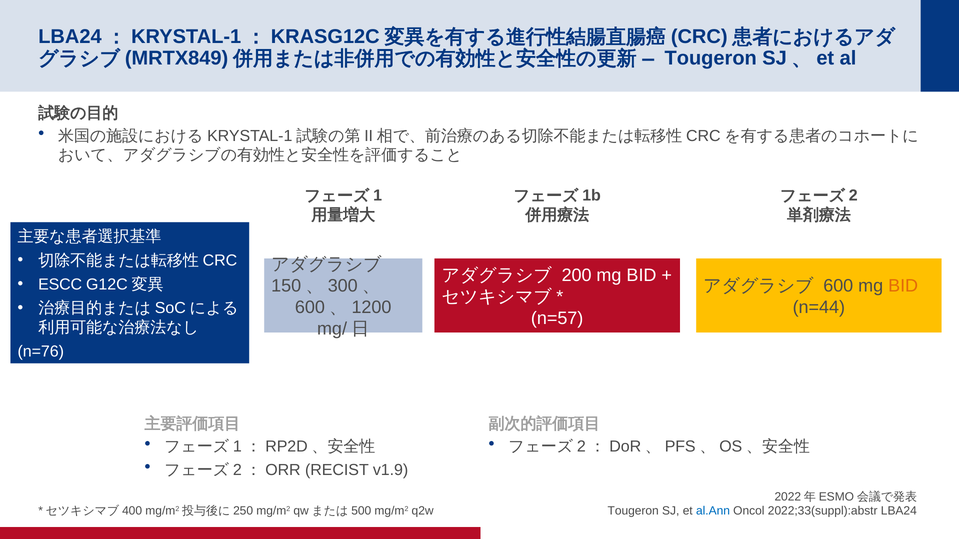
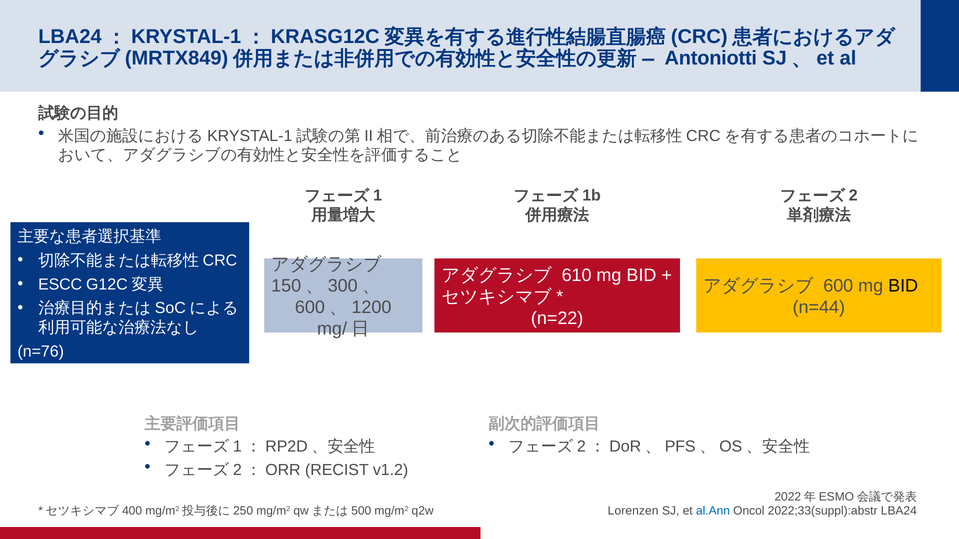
Tougeron: Tougeron -> Antoniotti (711, 58)
200: 200 -> 610 (577, 275)
BID colour: orange -> black (903, 286)
n=57: n=57 -> n=22 (557, 319)
v1.9: v1.9 -> v1.2 (391, 470)
Tougeron: Tougeron -> Lorenzen (633, 511)
